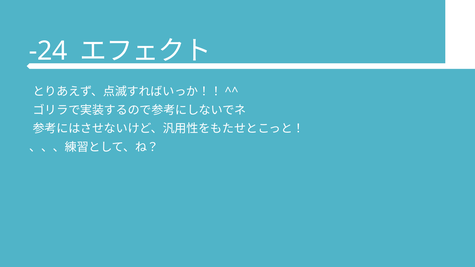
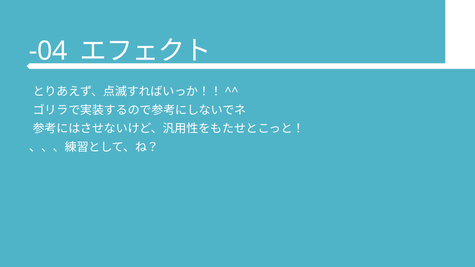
-24: -24 -> -04 (48, 51)
